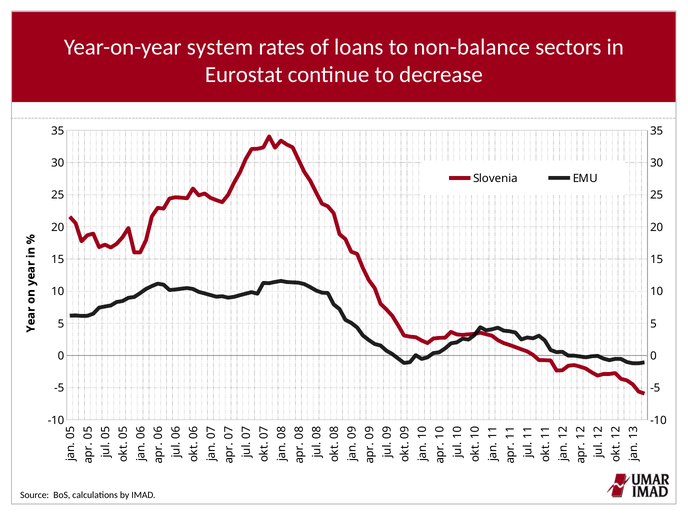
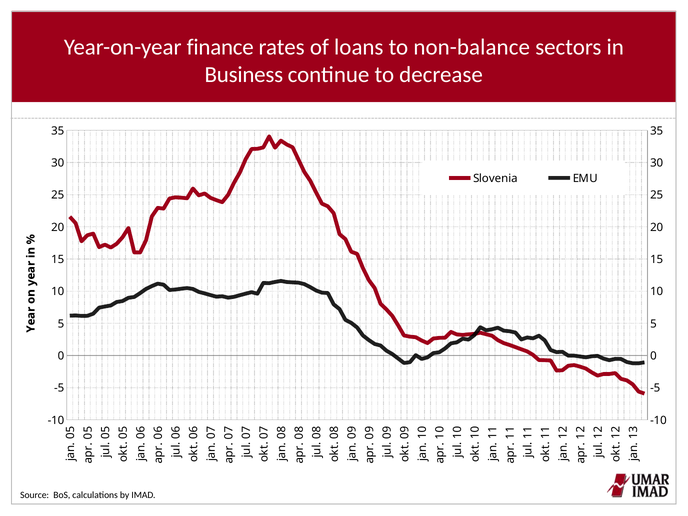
system: system -> finance (220, 47)
Eurostat: Eurostat -> Business (244, 74)
